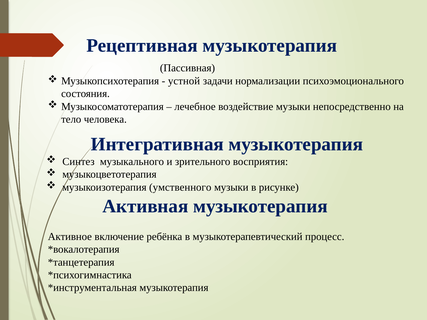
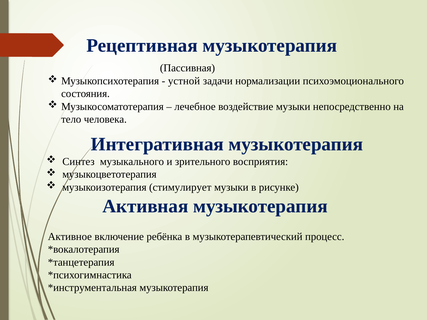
умственного: умственного -> стимулирует (180, 187)
